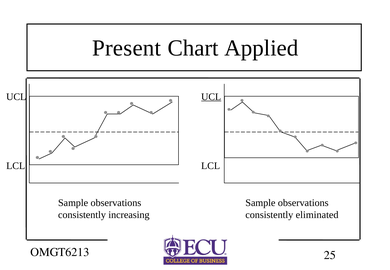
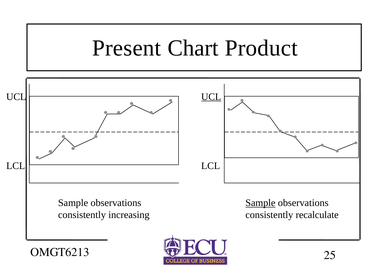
Applied: Applied -> Product (261, 48)
Sample underline: none -> present (260, 203)
eliminated: eliminated -> recalculate (317, 215)
